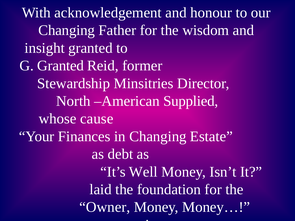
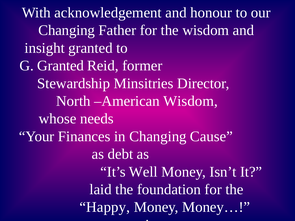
American Supplied: Supplied -> Wisdom (191, 101)
cause: cause -> needs (97, 119)
Estate: Estate -> Cause (211, 137)
Owner: Owner -> Happy (105, 207)
